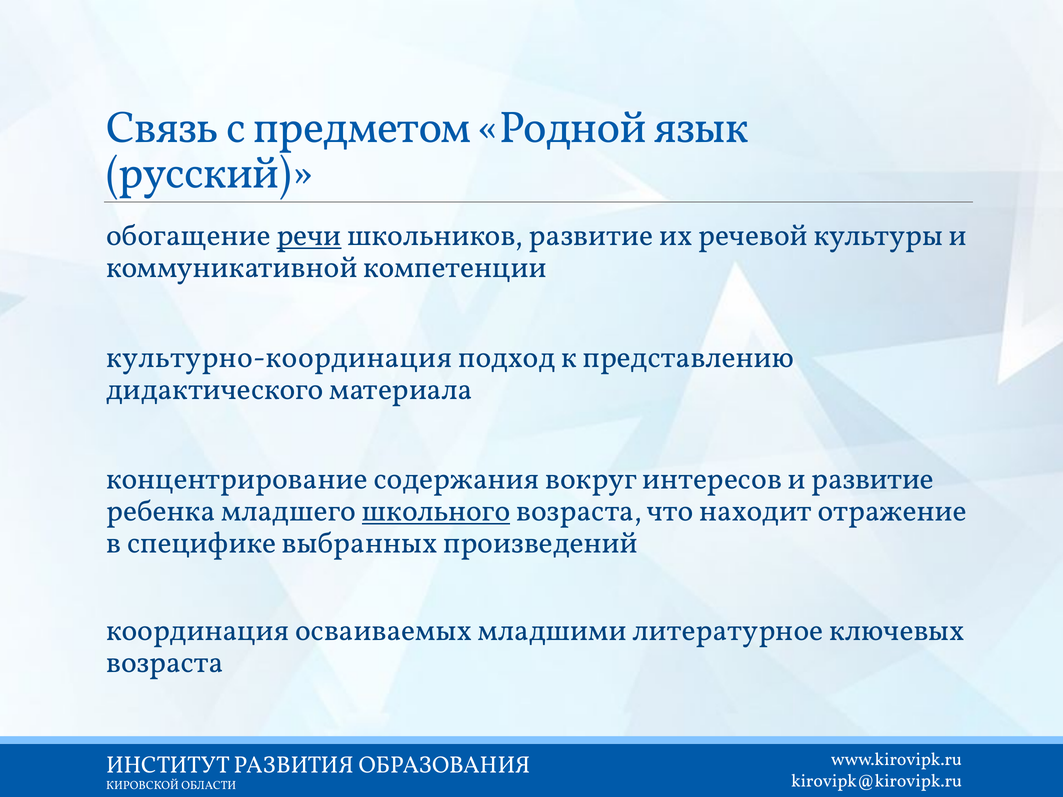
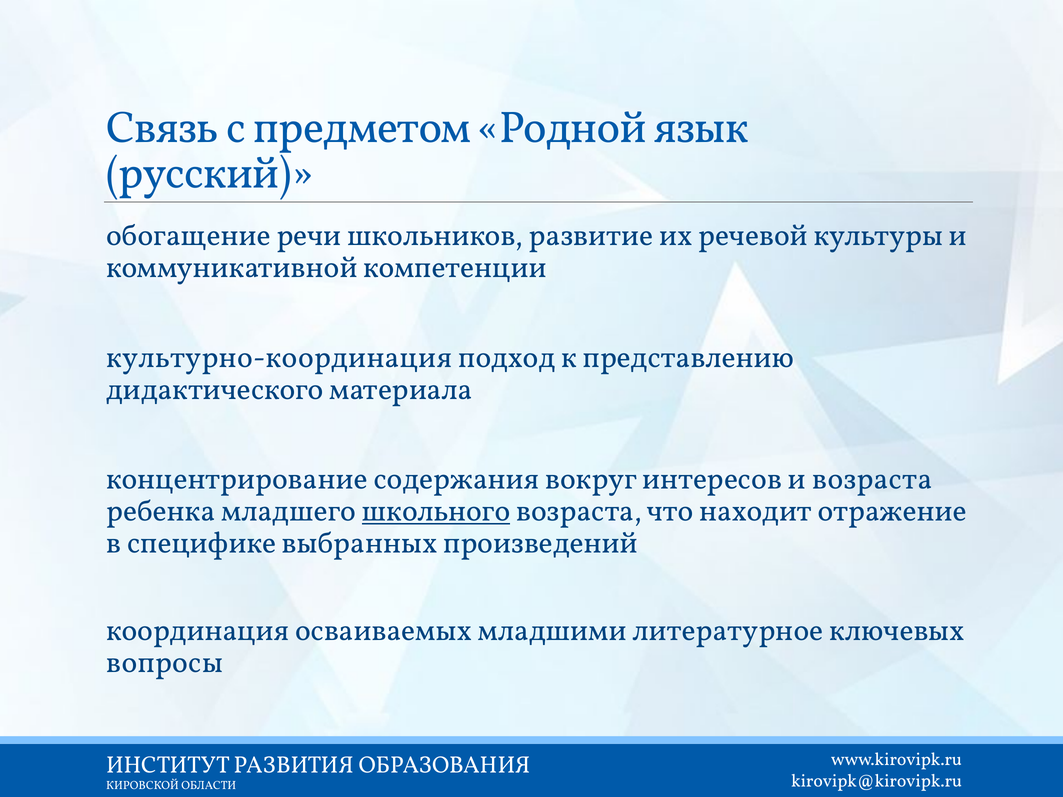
речи underline: present -> none (309, 236)
и развитие: развитие -> возраста (872, 479)
возраста: возраста -> вопросы (165, 663)
